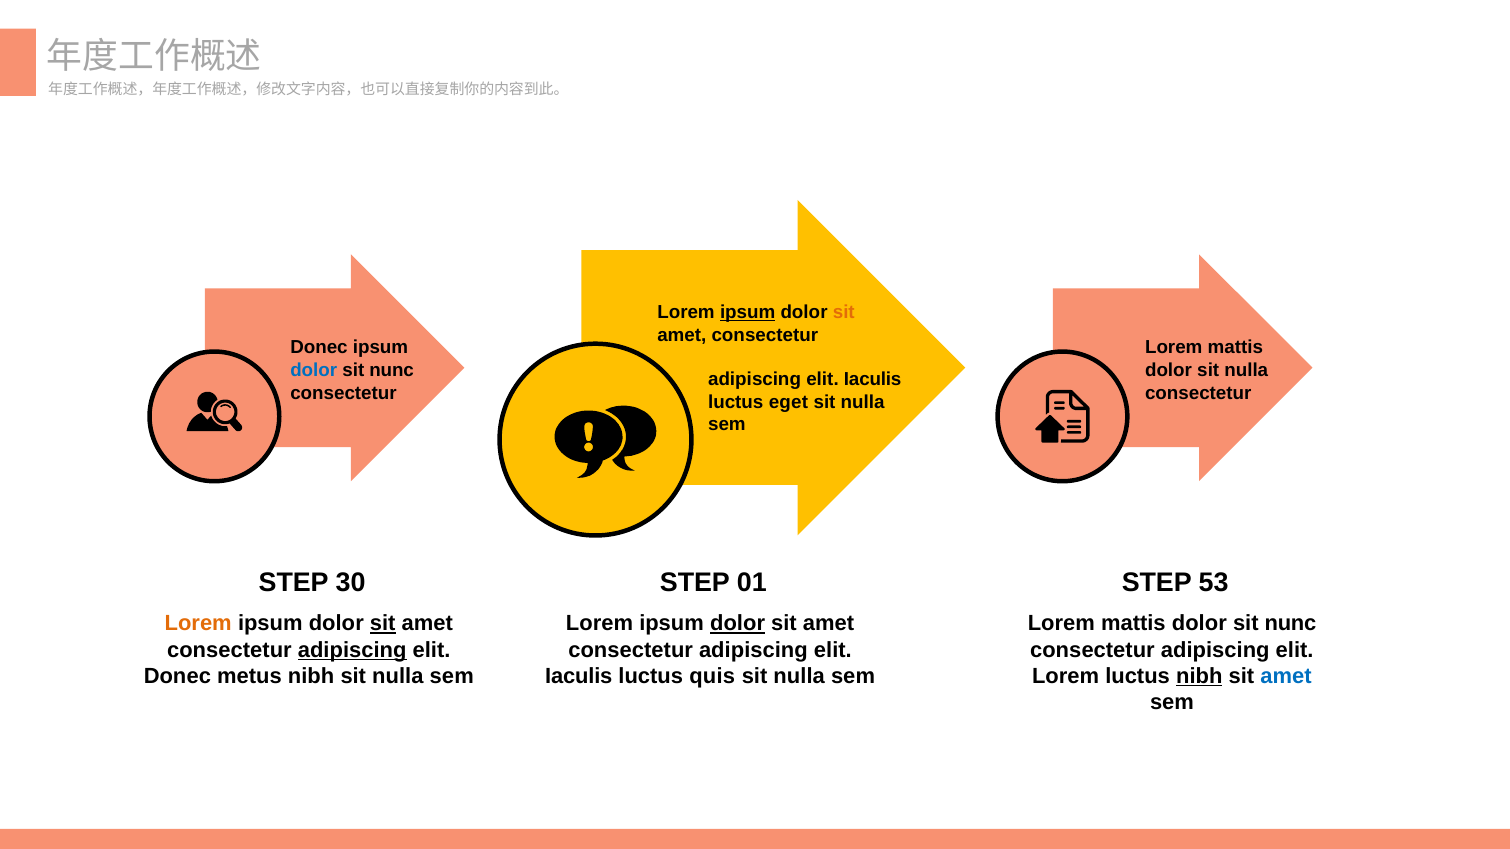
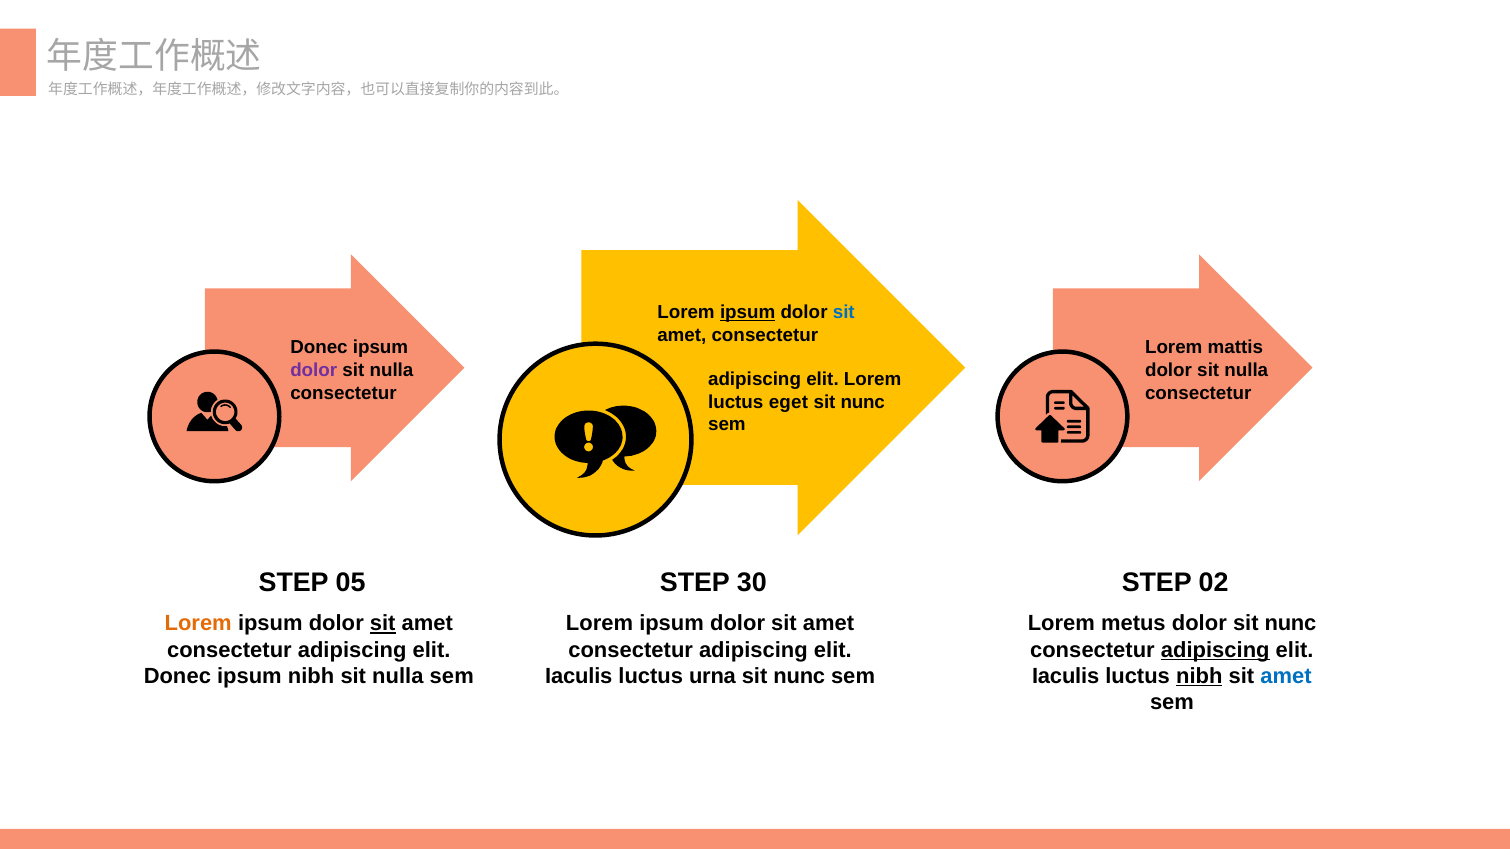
sit colour: orange -> blue (844, 312)
dolor colour: blue -> purple (314, 370)
nunc: nunc -> nulla (391, 370)
Iaculis: Iaculis -> Lorem (873, 380)
nulla: nulla -> nunc (863, 402)
30: 30 -> 05 (351, 583)
01: 01 -> 30 (752, 583)
53: 53 -> 02 (1214, 583)
dolor underline: present -> none (738, 624)
mattis: mattis -> metus (1133, 624)
adipiscing underline: present -> none (352, 650)
adipiscing underline: none -> present (1215, 650)
metus: metus -> ipsum (249, 676)
quis: quis -> urna (712, 676)
nulla: nulla -> nunc (799, 676)
Lorem: Lorem -> Iaculis (1066, 676)
